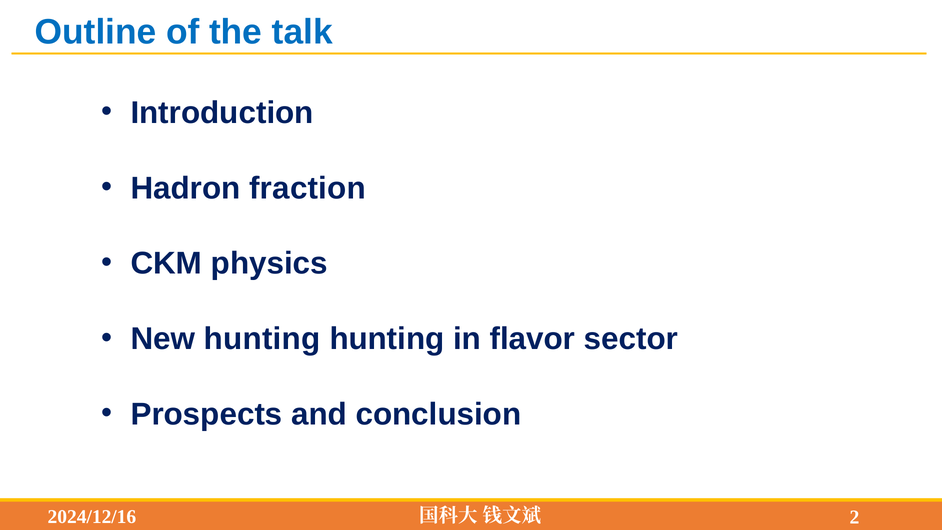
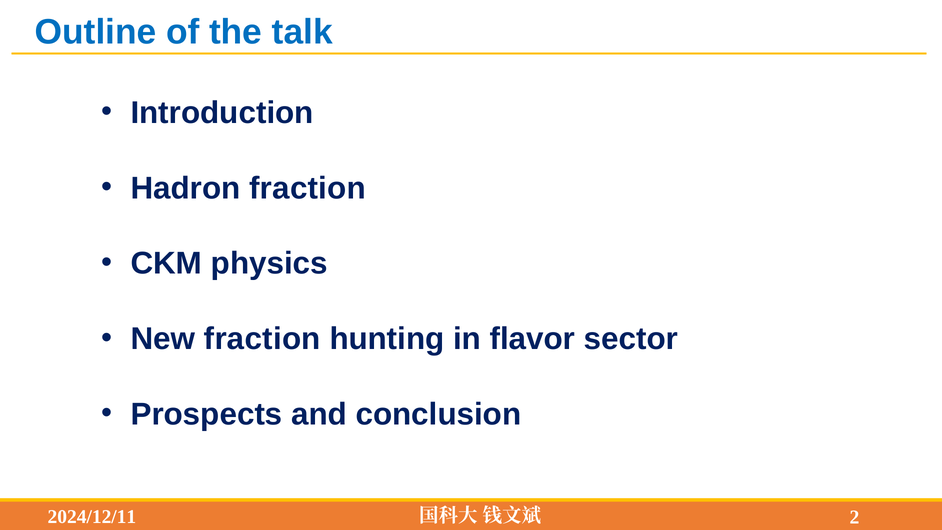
New hunting: hunting -> fraction (262, 339)
2024/12/16: 2024/12/16 -> 2024/12/11 (92, 517)
